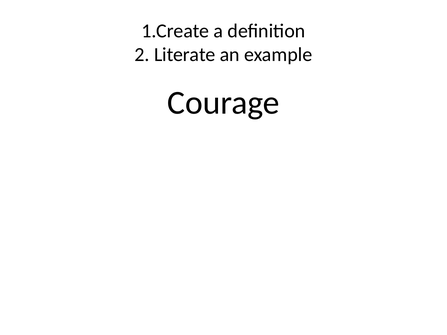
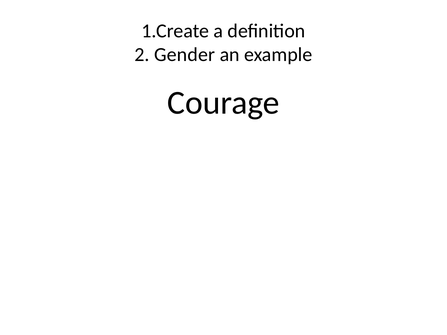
Literate: Literate -> Gender (185, 55)
